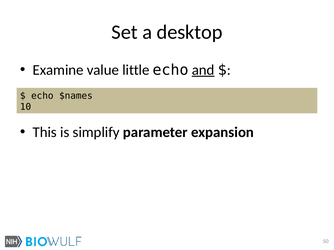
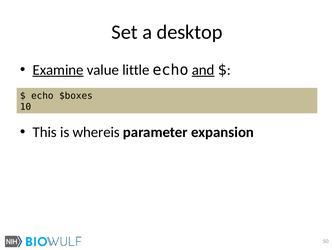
Examine underline: none -> present (58, 70)
$names: $names -> $boxes (76, 96)
simplify: simplify -> whereis (96, 132)
